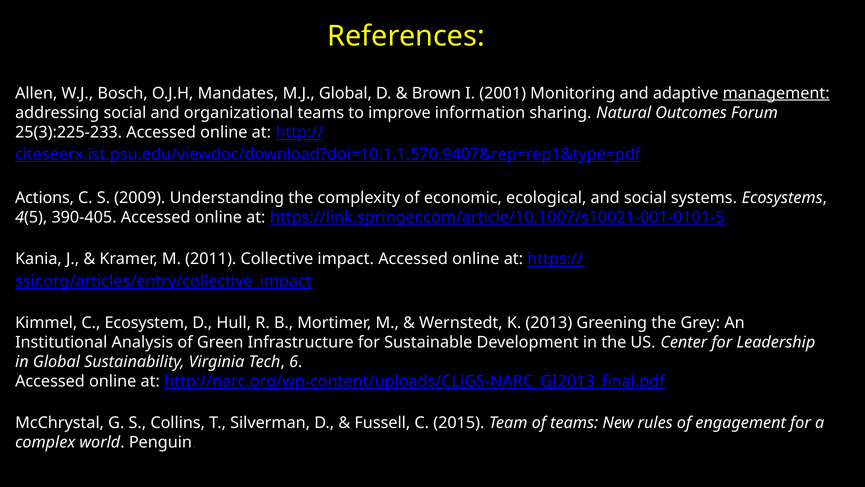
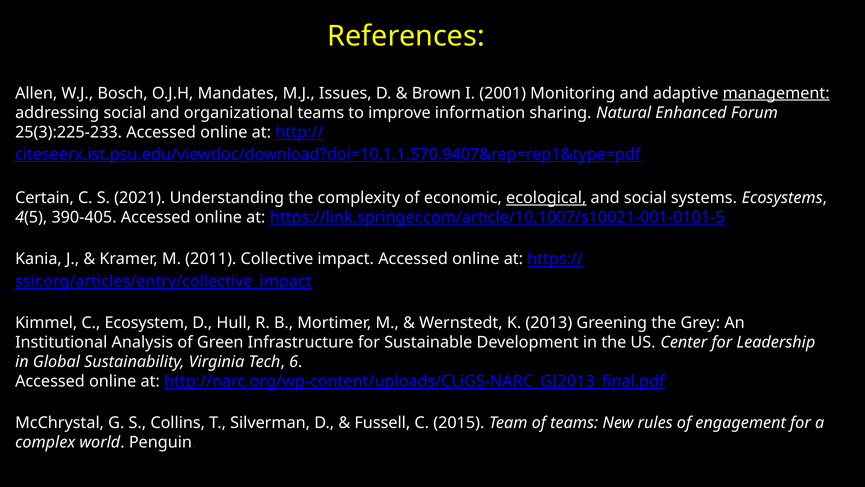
M.J Global: Global -> Issues (345, 93)
Outcomes: Outcomes -> Enhanced (691, 113)
Actions: Actions -> Certain (45, 198)
2009: 2009 -> 2021 (140, 198)
ecological underline: none -> present (546, 198)
